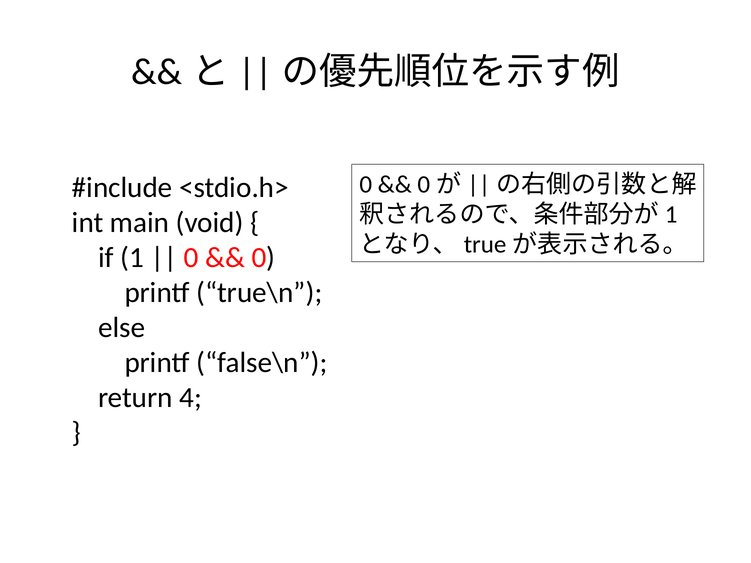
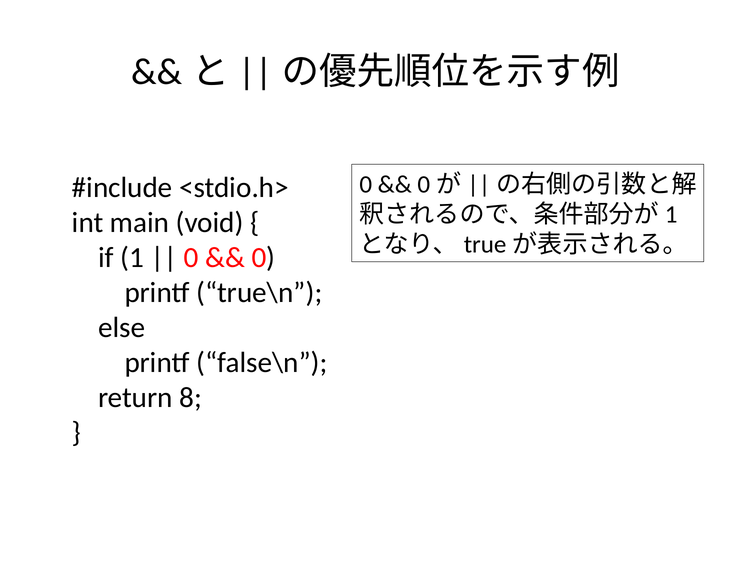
4: 4 -> 8 (191, 398)
